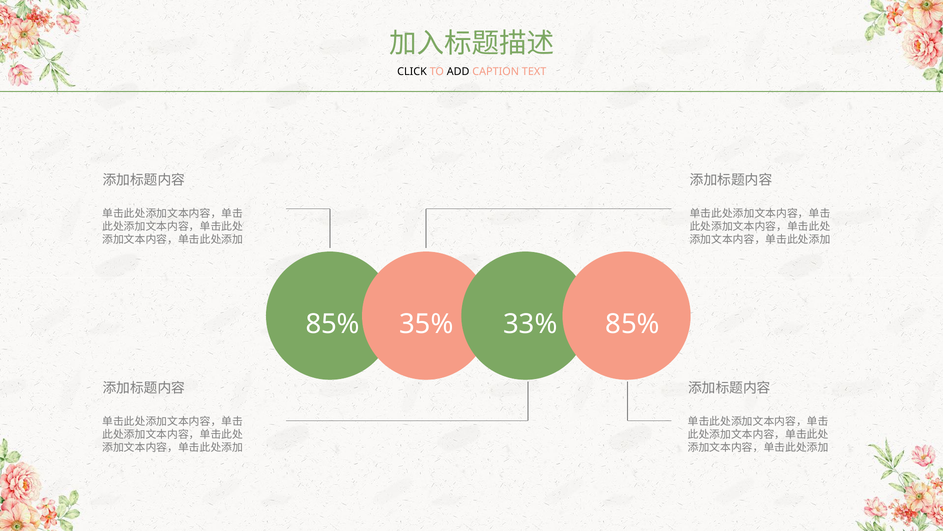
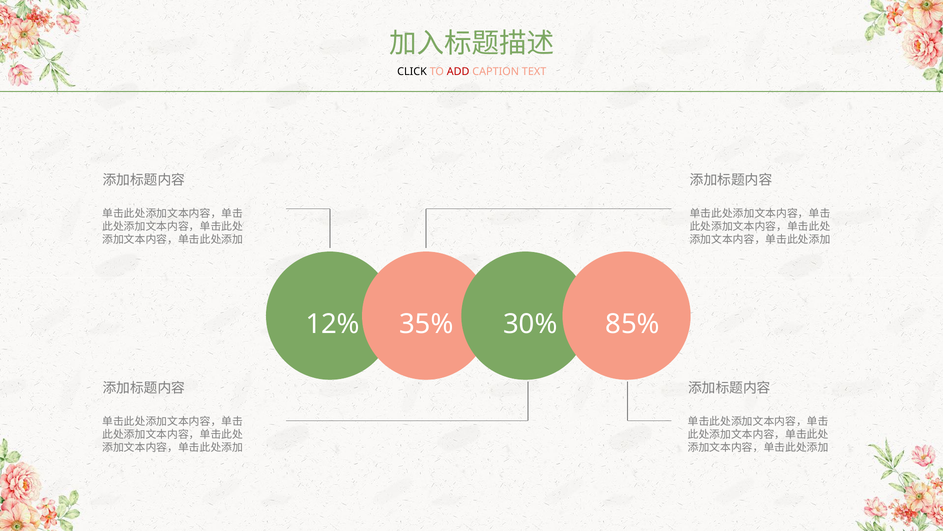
ADD colour: black -> red (458, 72)
85%: 85% -> 12% (333, 324)
33%: 33% -> 30% (530, 324)
